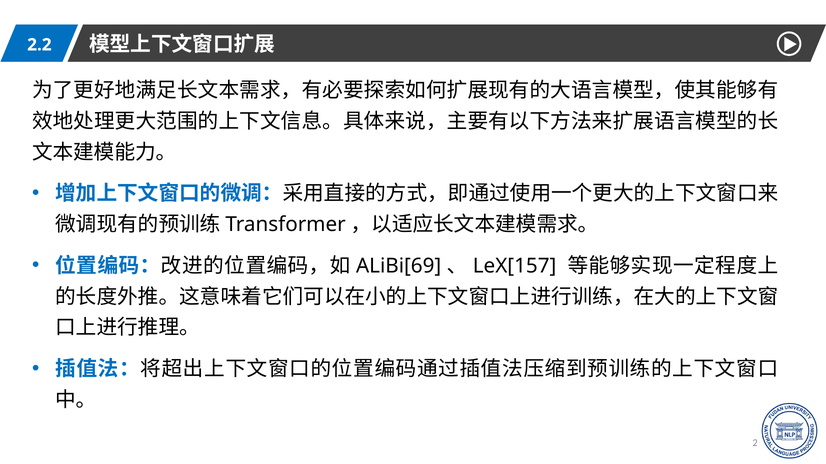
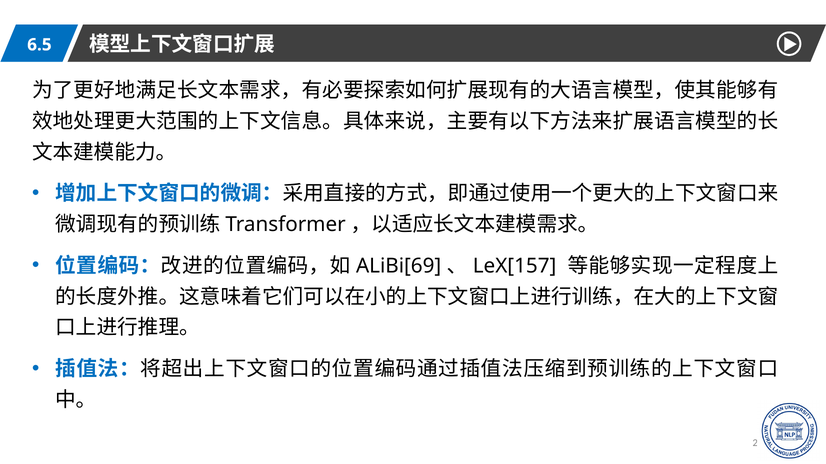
2.2: 2.2 -> 6.5 (39, 45)
